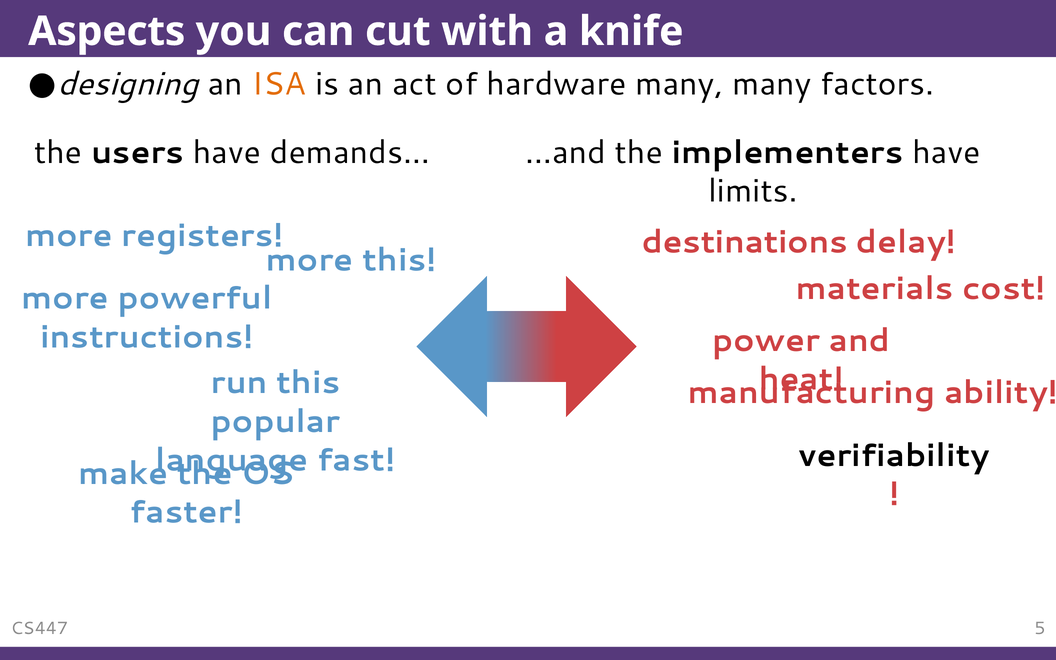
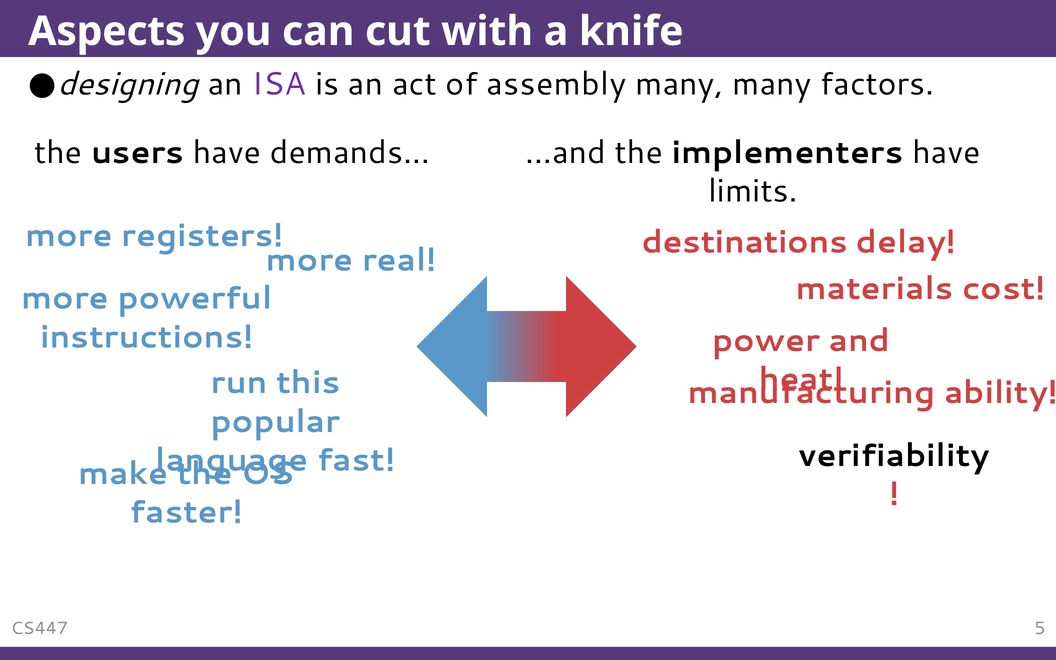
ISA colour: orange -> purple (279, 84)
hardware: hardware -> assembly (556, 84)
more this: this -> real (399, 260)
